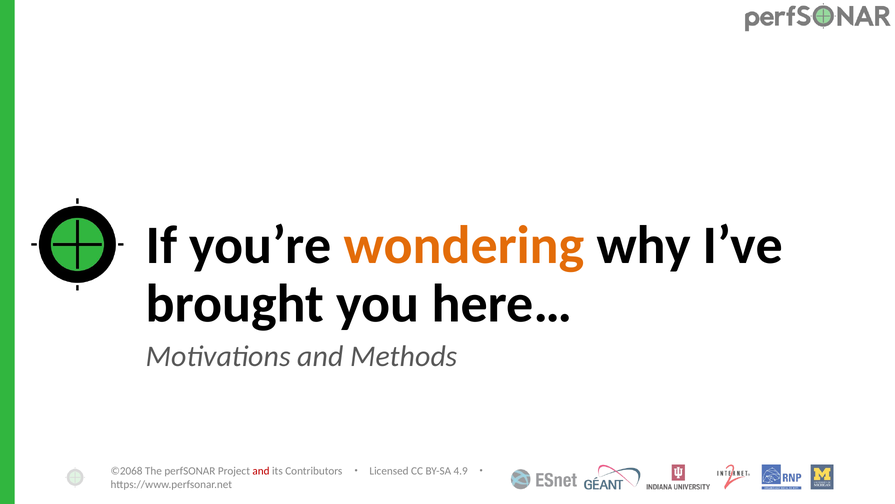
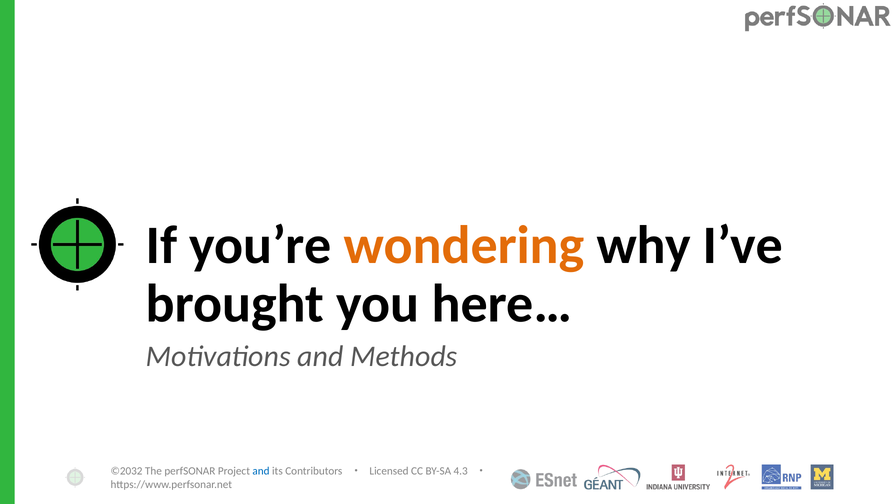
©2068: ©2068 -> ©2032 (127, 471)
and colour: red -> blue (261, 471)
4.9: 4.9 -> 4.3 (461, 471)
